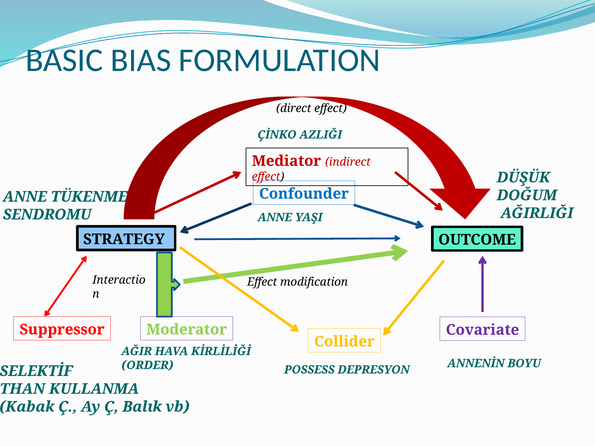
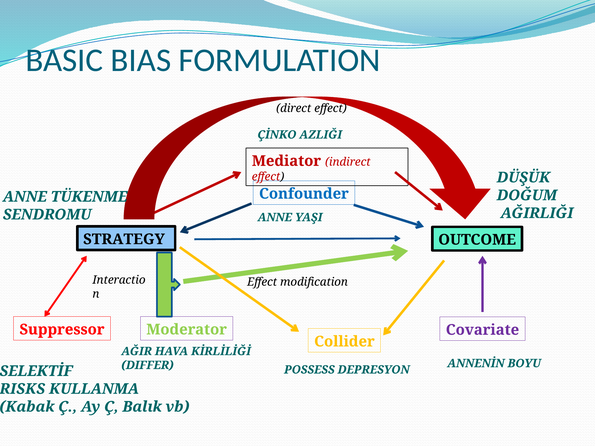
ORDER: ORDER -> DIFFER (147, 365)
THAN: THAN -> RISKS (22, 389)
